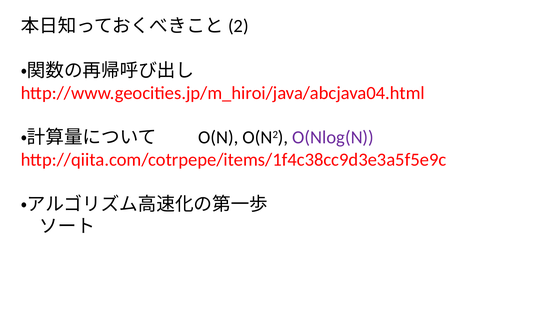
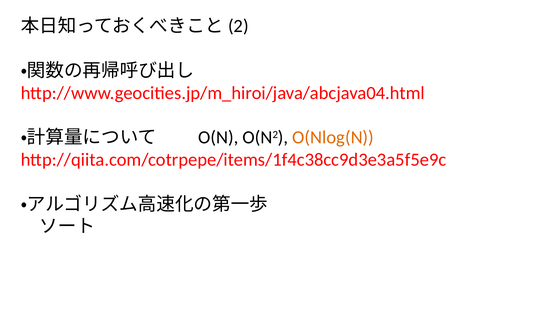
O(Nlog(N colour: purple -> orange (333, 138)
